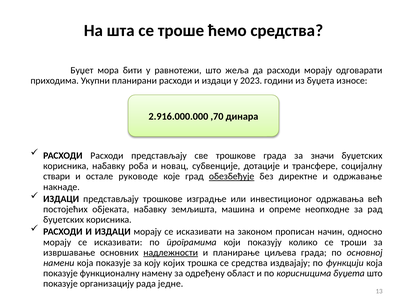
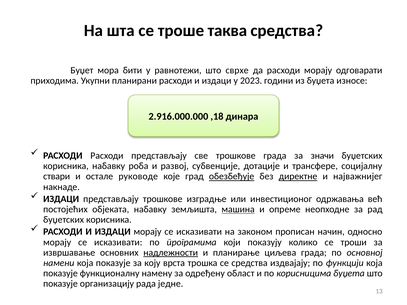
ћемо: ћемо -> таква (227, 31)
жеља: жеља -> сврхе (237, 70)
,70: ,70 -> ,18 (217, 116)
новац: новац -> развој (175, 166)
директне underline: none -> present (298, 177)
одржавање: одржавање -> најважнијег (358, 177)
машина underline: none -> present (238, 210)
којих: којих -> врста (174, 263)
